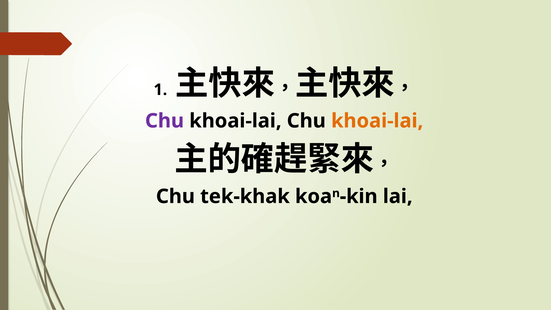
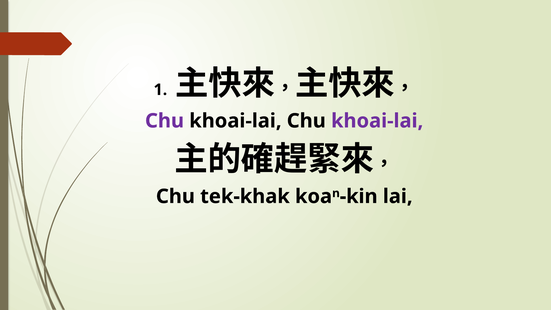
khoai-lai colour: orange -> purple (377, 121)
